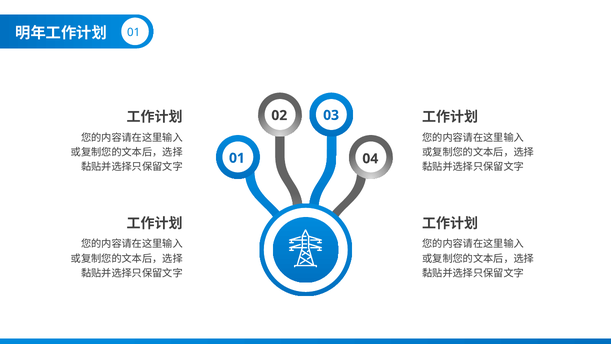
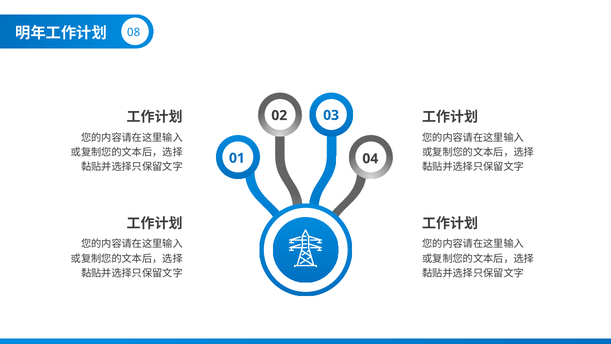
01: 01 -> 08 (134, 33)
